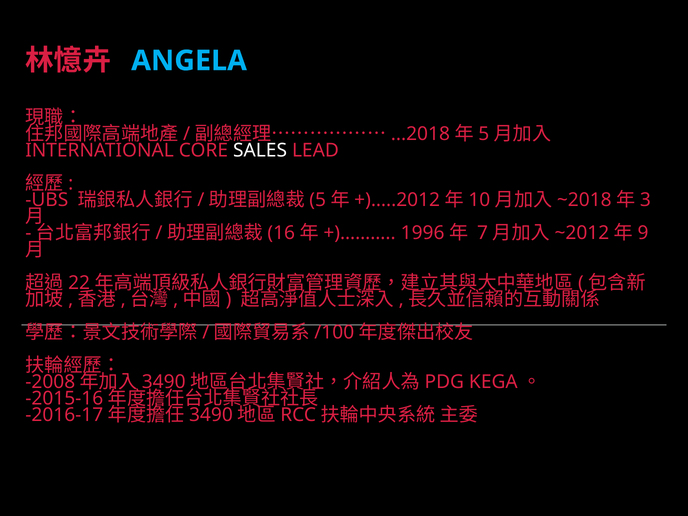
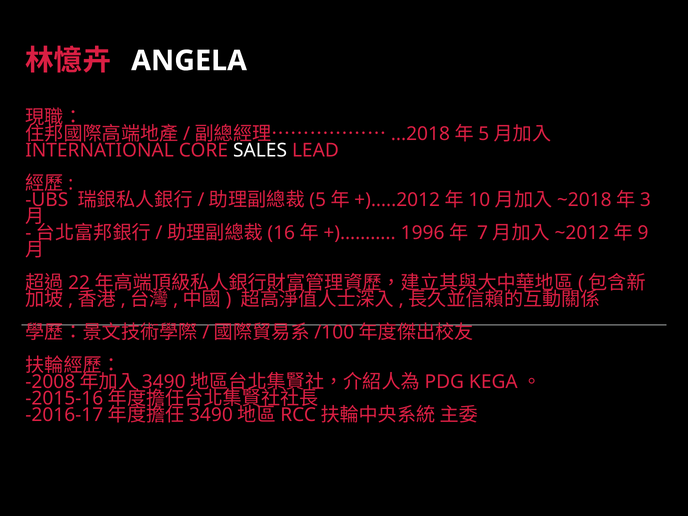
ANGELA colour: light blue -> white (189, 61)
